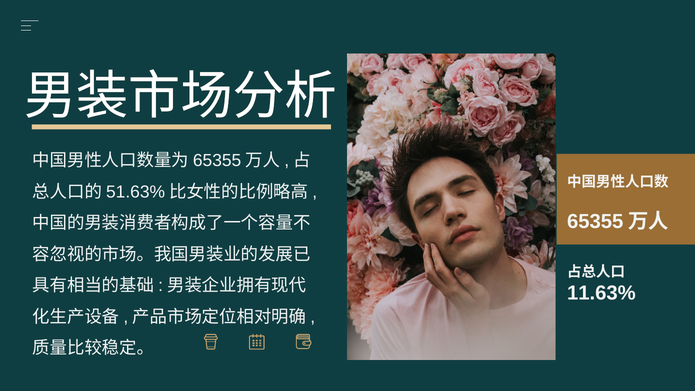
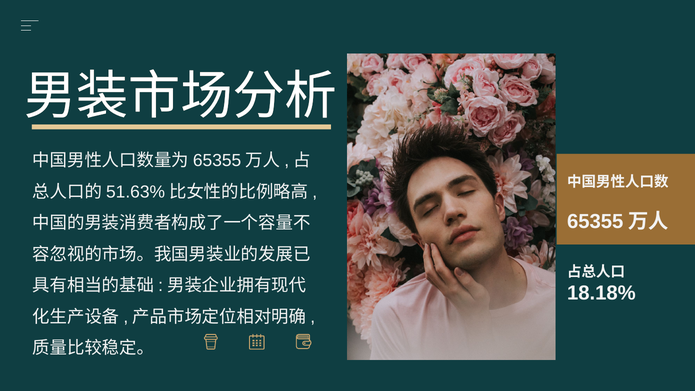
11.63%: 11.63% -> 18.18% (601, 293)
